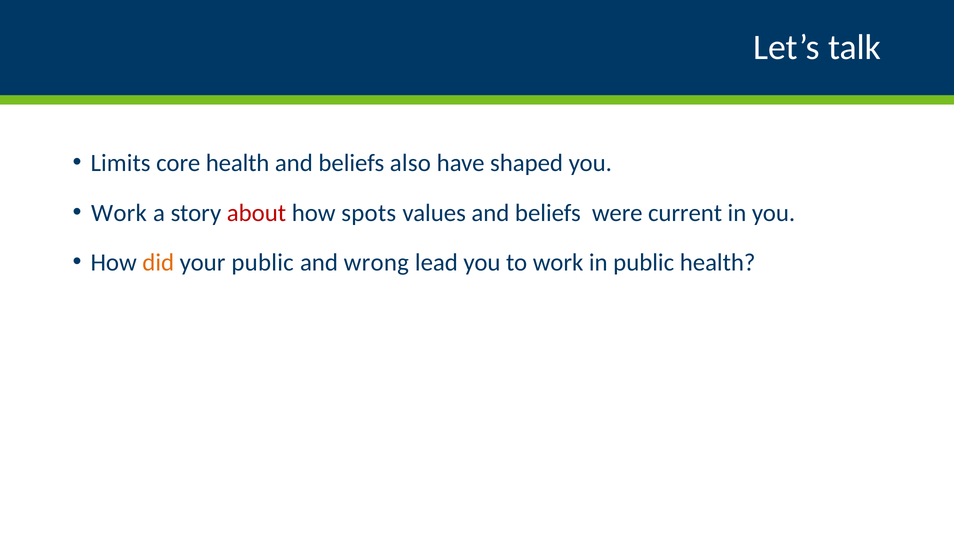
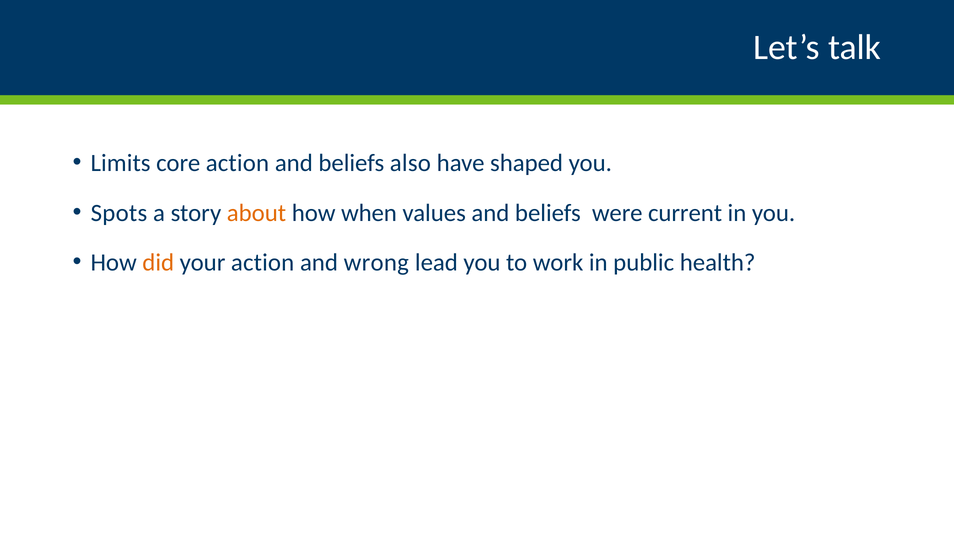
core health: health -> action (237, 163)
Work: Work -> Spots (119, 213)
about colour: red -> orange (256, 213)
spots: spots -> when (369, 213)
your public: public -> action (263, 262)
